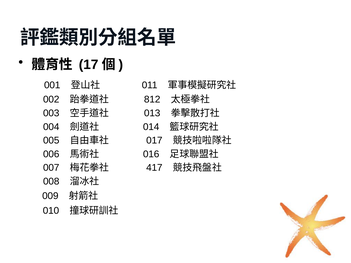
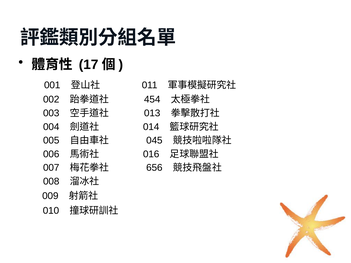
812: 812 -> 454 (152, 100)
017: 017 -> 045 (154, 141)
417: 417 -> 656 (154, 168)
